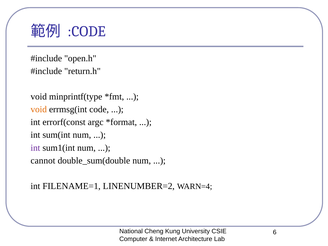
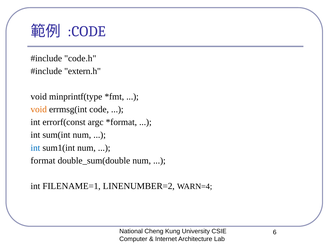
open.h: open.h -> code.h (80, 58)
return.h: return.h -> extern.h (83, 71)
int colour: purple -> blue (35, 148)
cannot: cannot -> format (43, 161)
